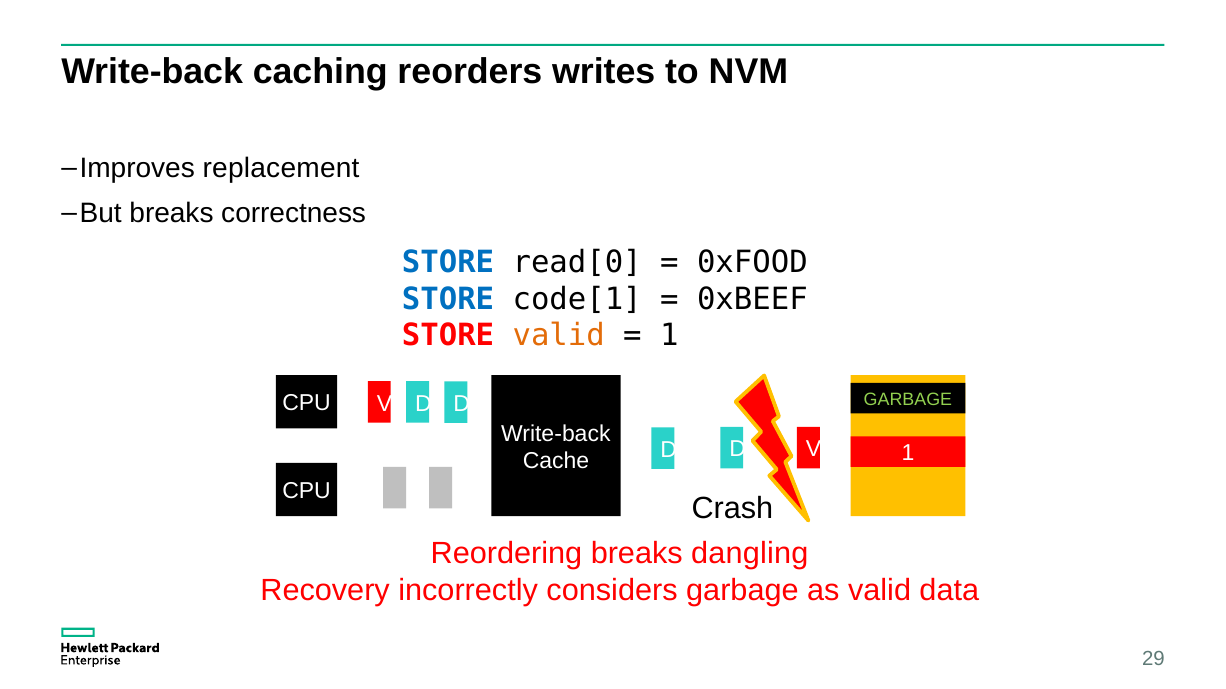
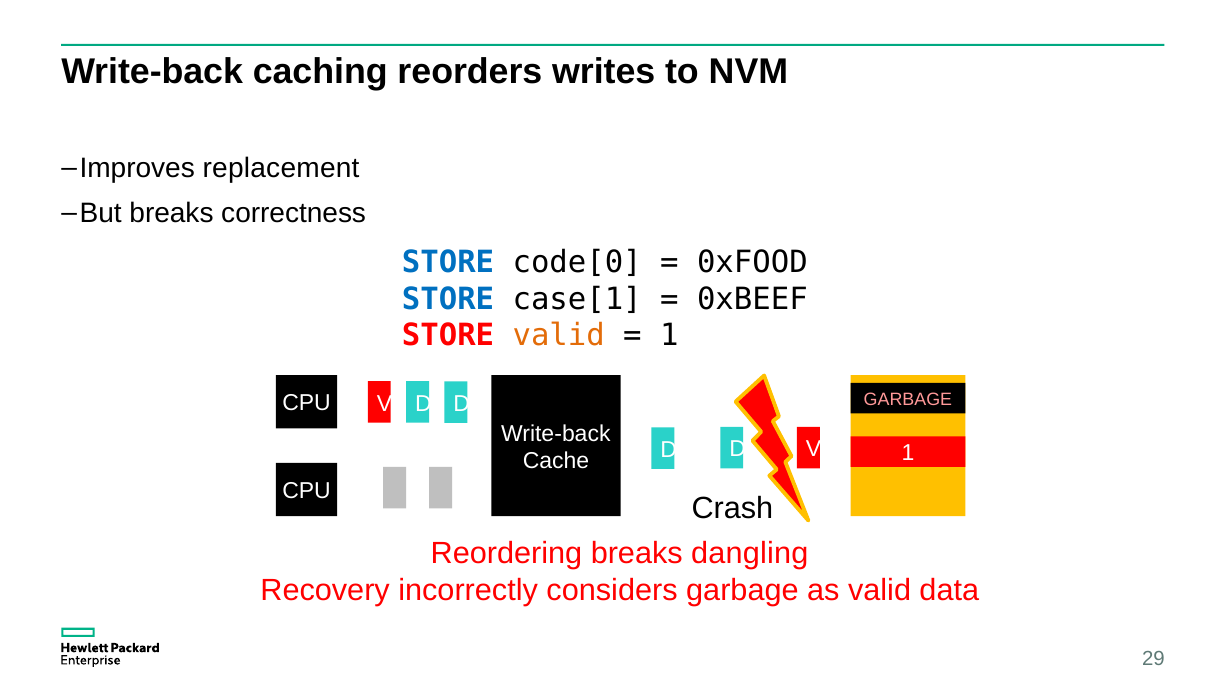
read[0: read[0 -> code[0 (577, 263)
code[1: code[1 -> case[1 (577, 299)
GARBAGE colour: light green -> pink (908, 400)
